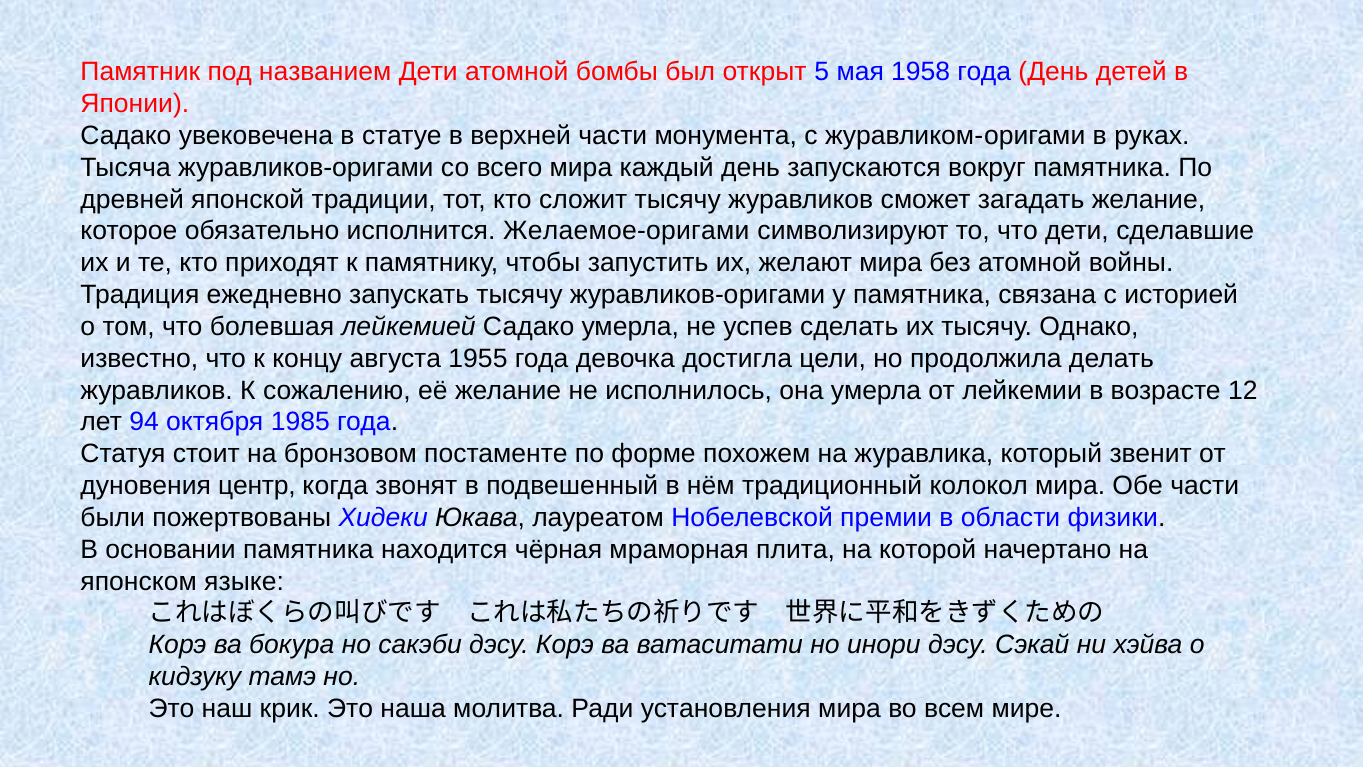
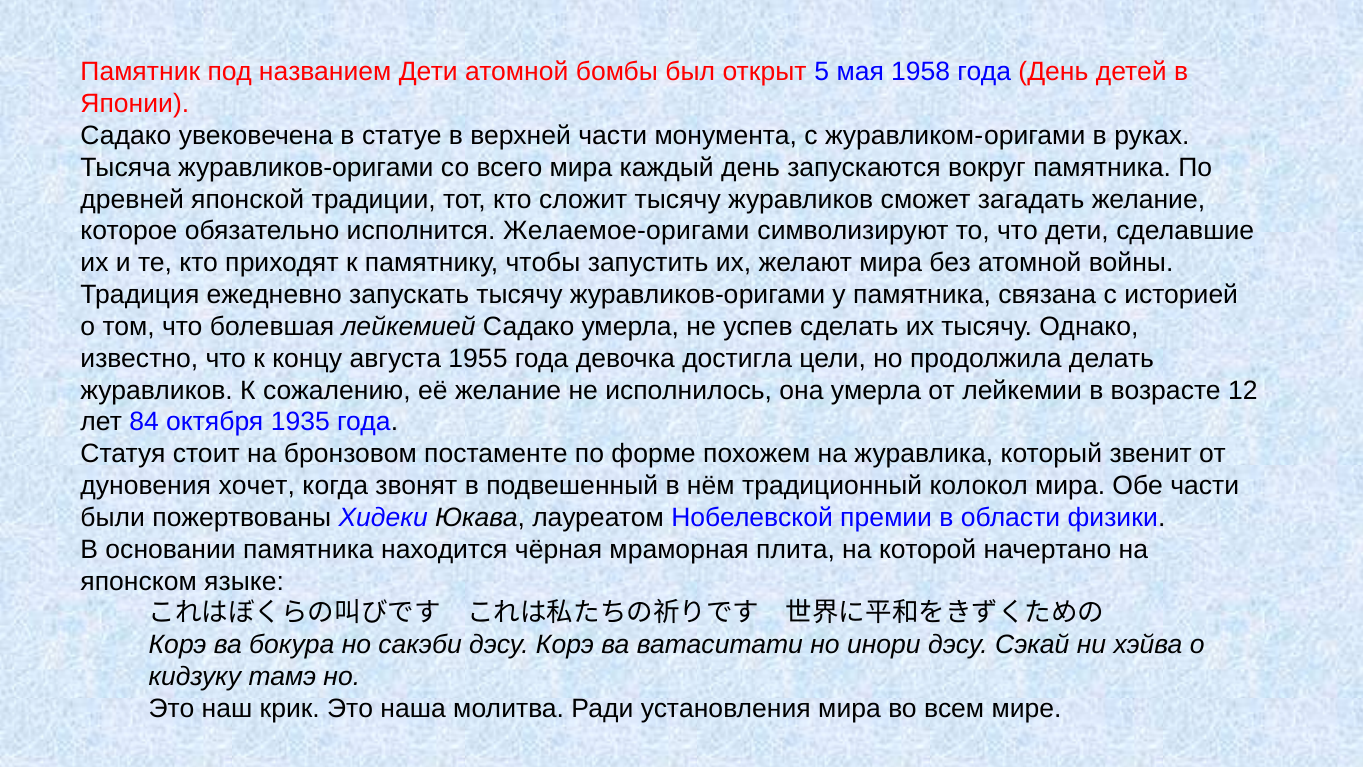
94: 94 -> 84 (144, 422)
1985: 1985 -> 1935 (300, 422)
центр: центр -> хочет (257, 486)
